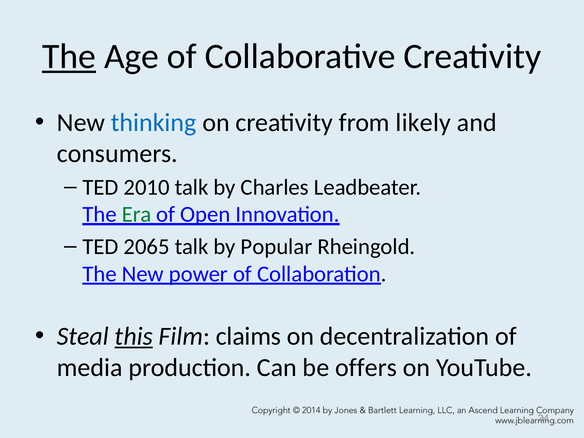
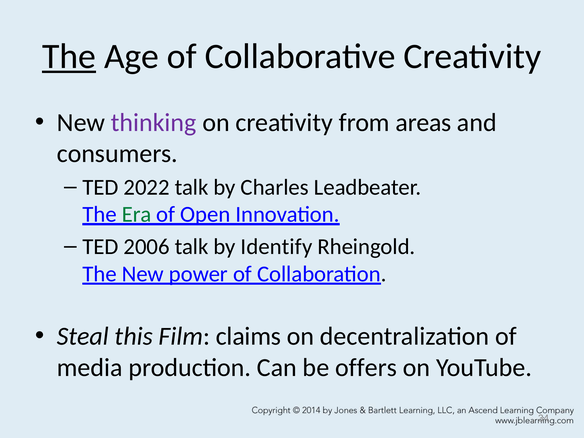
thinking colour: blue -> purple (154, 123)
likely: likely -> areas (424, 123)
2010: 2010 -> 2022 (147, 187)
2065: 2065 -> 2006 (147, 247)
Popular: Popular -> Identify (276, 247)
this underline: present -> none (134, 336)
